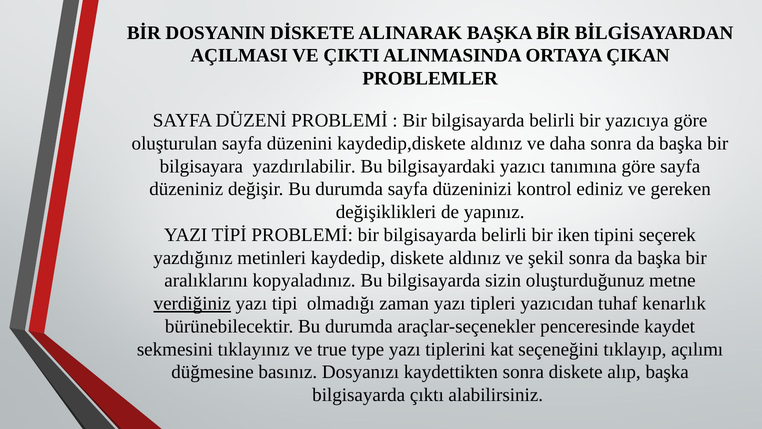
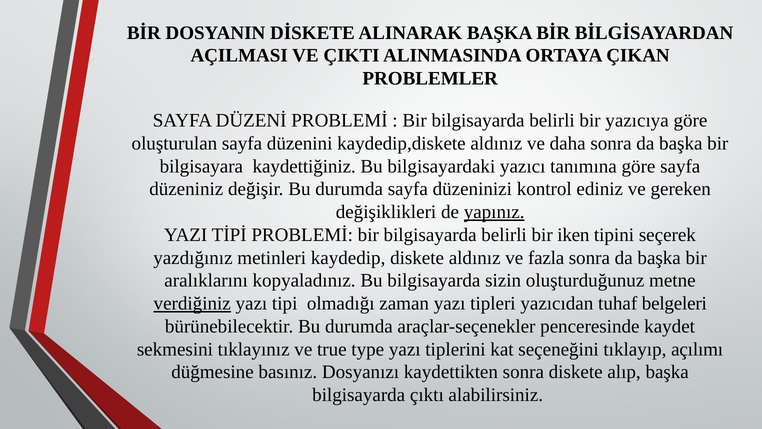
yazdırılabilir: yazdırılabilir -> kaydettiğiniz (304, 166)
yapınız underline: none -> present (494, 212)
şekil: şekil -> fazla (546, 258)
kenarlık: kenarlık -> belgeleri (674, 303)
